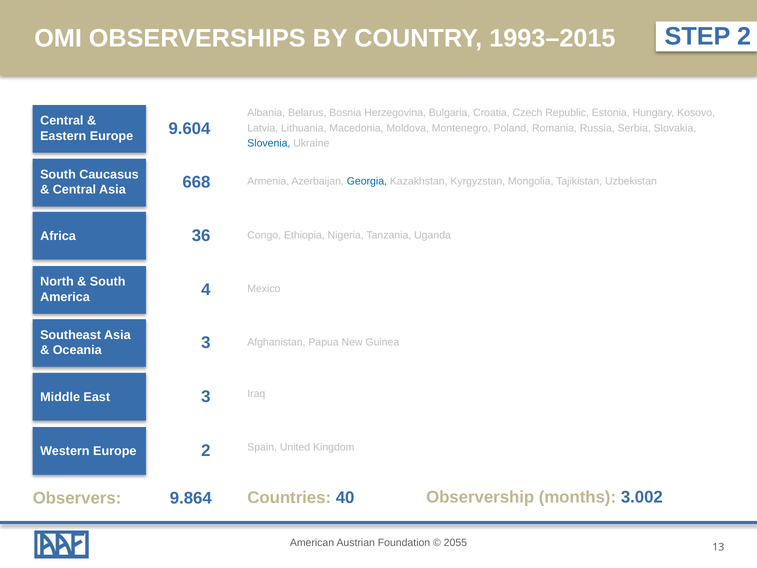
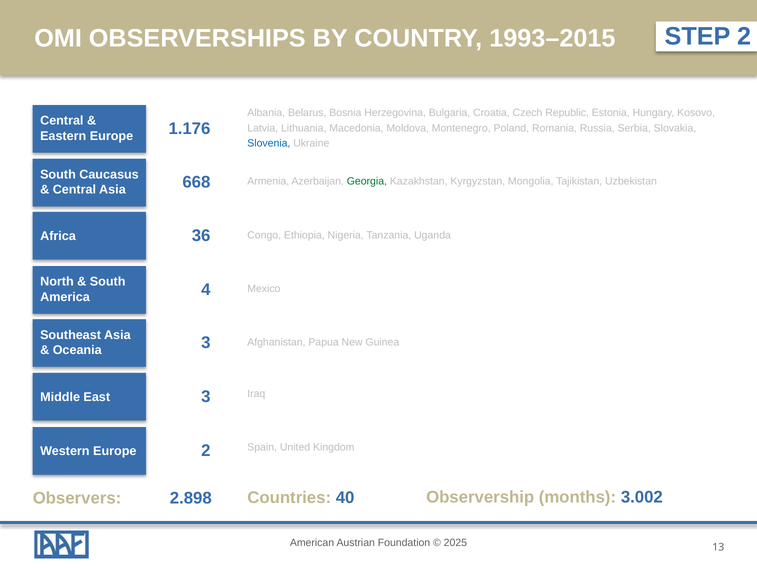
9.604: 9.604 -> 1.176 (189, 129)
Georgia colour: blue -> green (367, 181)
9.864: 9.864 -> 2.898 (191, 498)
2055: 2055 -> 2025 (455, 542)
